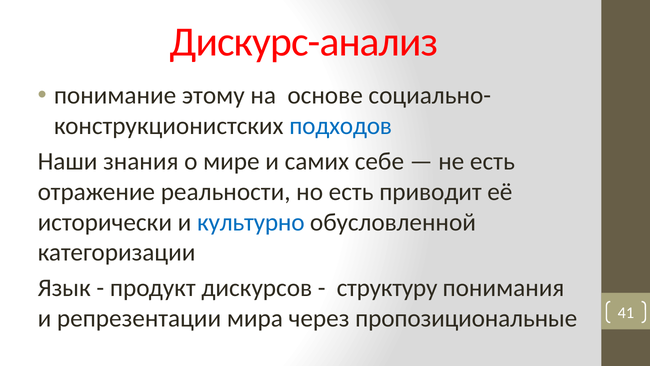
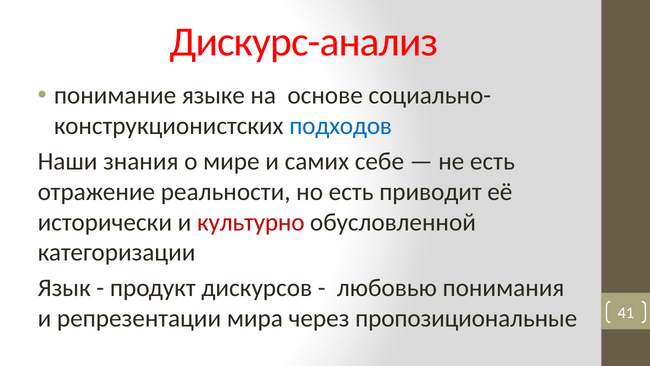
этому: этому -> языке (213, 96)
культурно colour: blue -> red (251, 222)
структуру: структуру -> любовью (387, 288)
